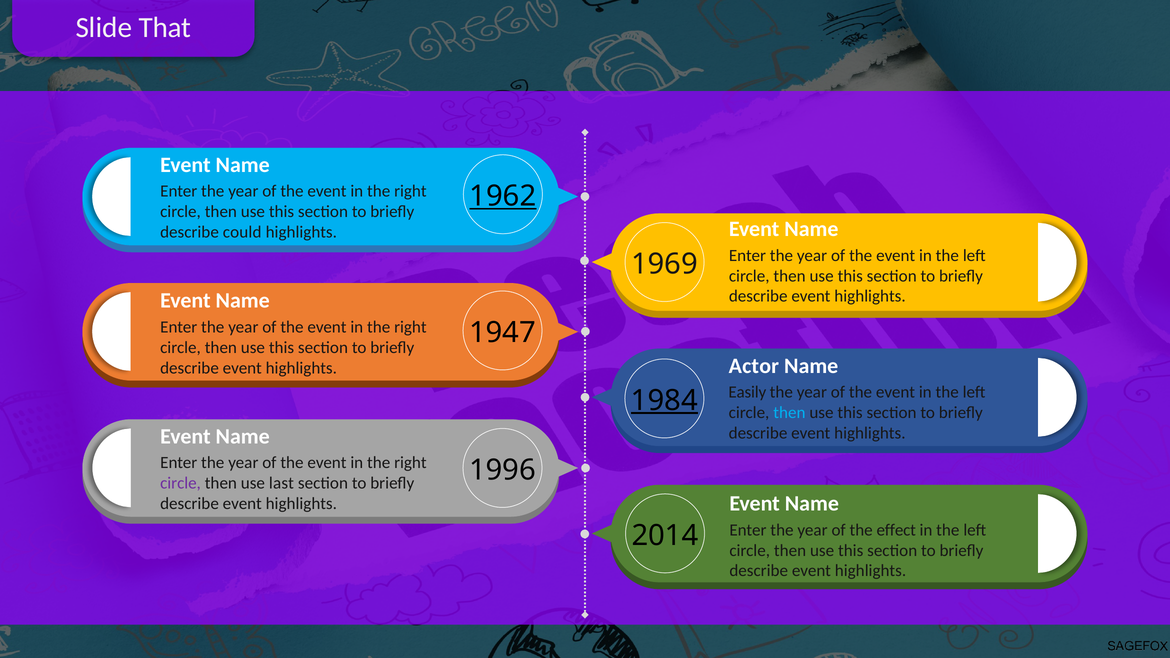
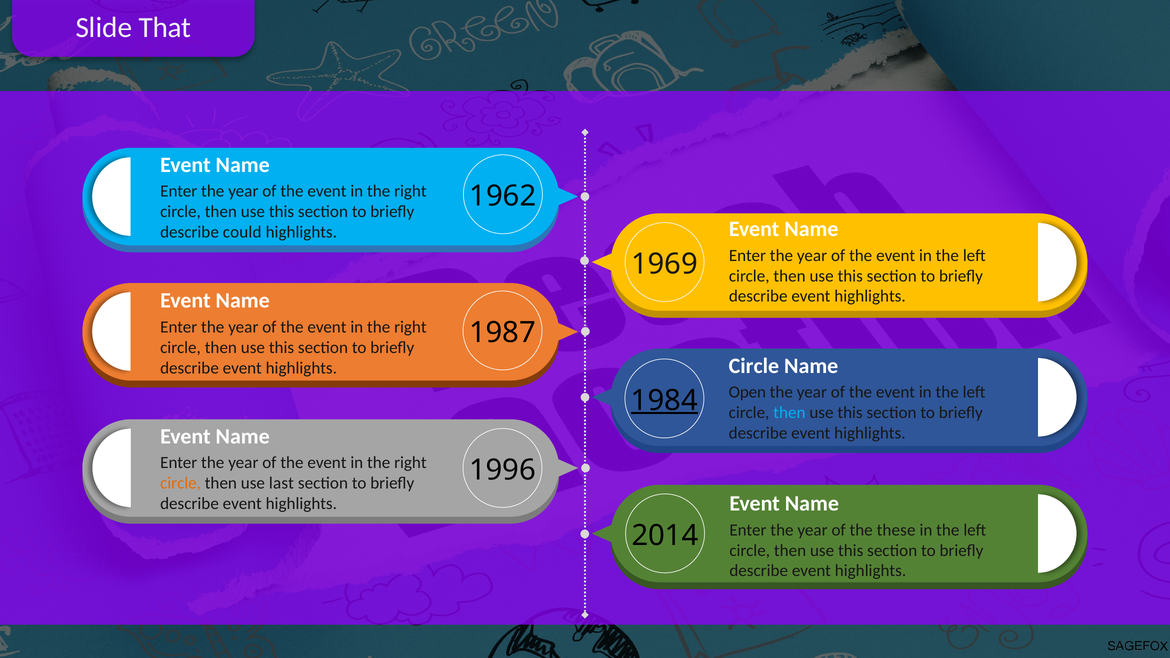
1962 underline: present -> none (503, 196)
1947: 1947 -> 1987 (502, 333)
Actor: Actor -> Circle (754, 366)
Easily: Easily -> Open (747, 392)
circle colour: purple -> orange (181, 483)
effect: effect -> these (896, 530)
